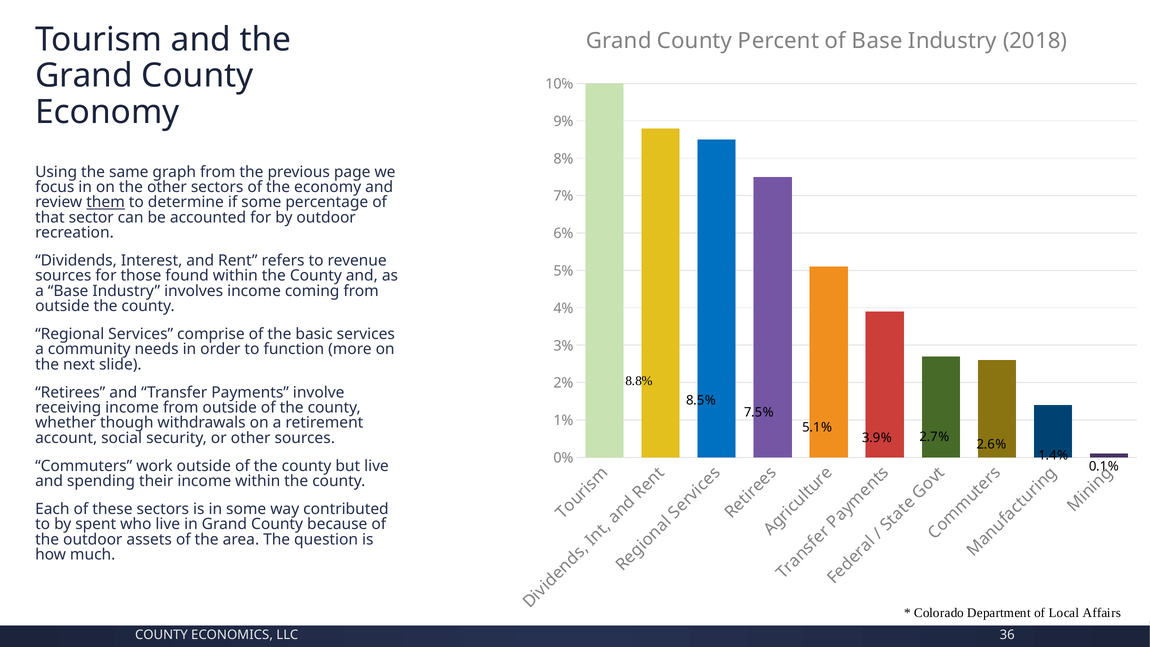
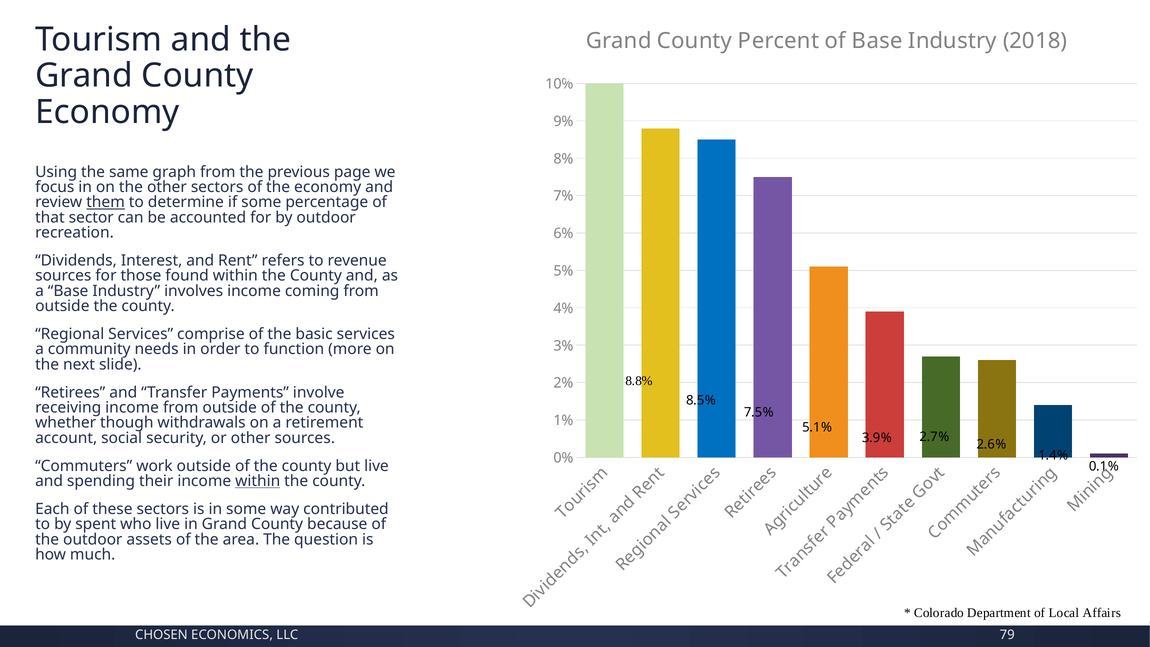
within underline: none -> present (258, 481)
COUNTY: COUNTY -> CHOSEN (161, 635)
36: 36 -> 79 (1007, 635)
